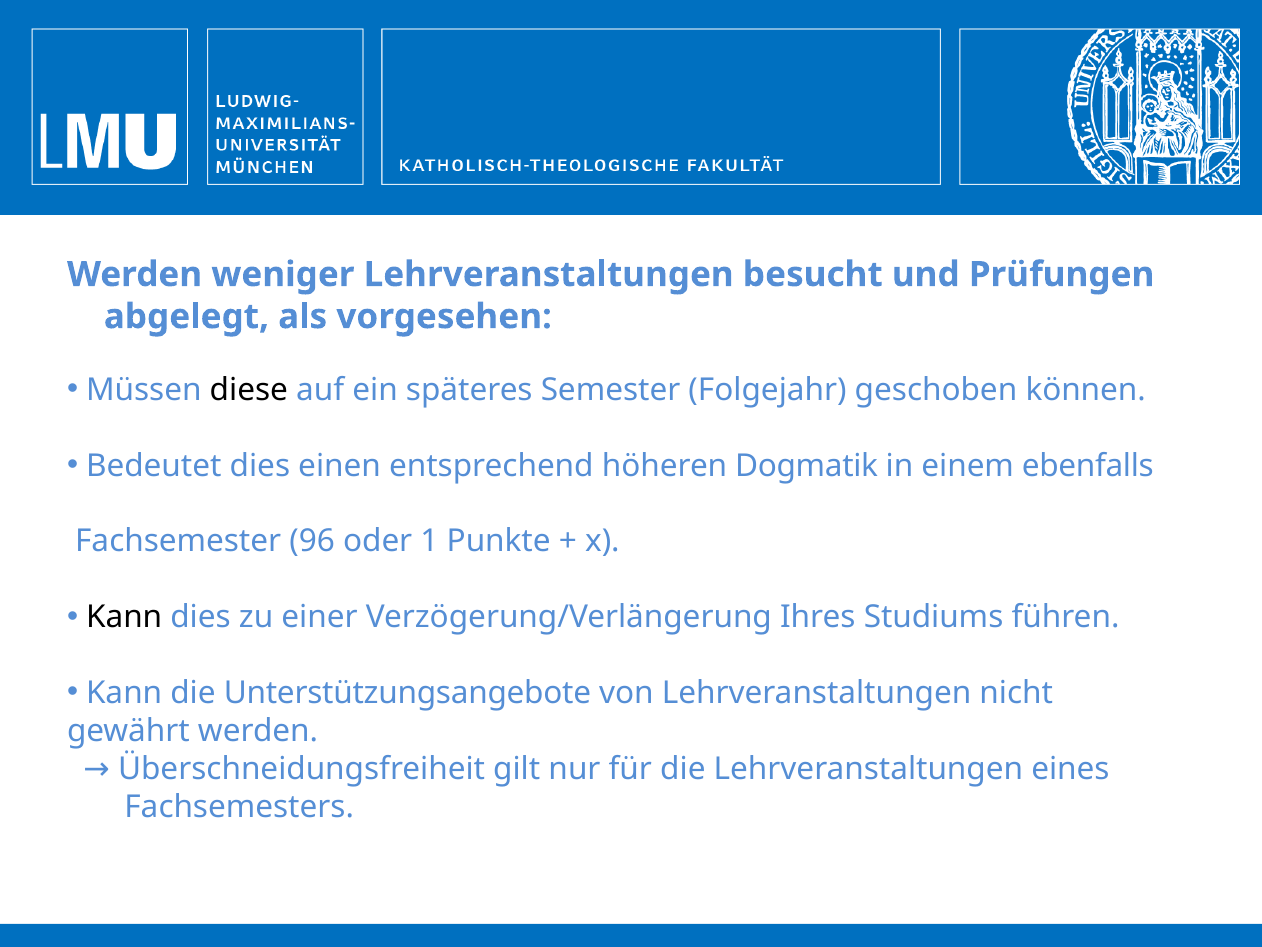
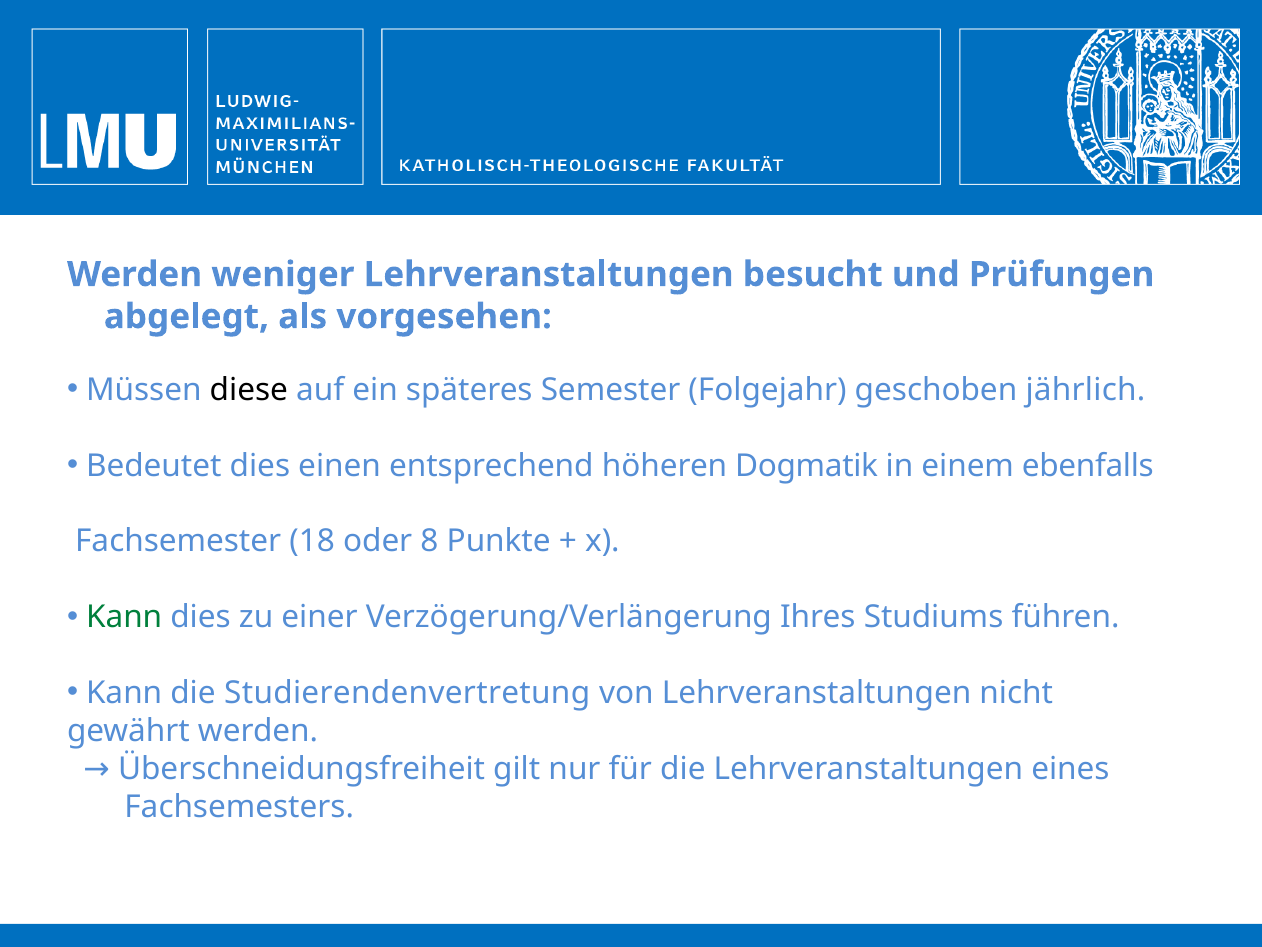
können: können -> jährlich (1085, 390)
96: 96 -> 18 (312, 541)
1: 1 -> 8 (429, 541)
Kann colour: black -> green (124, 617)
Unterstützungsangebote: Unterstützungsangebote -> Studierendenvertretung (407, 693)
